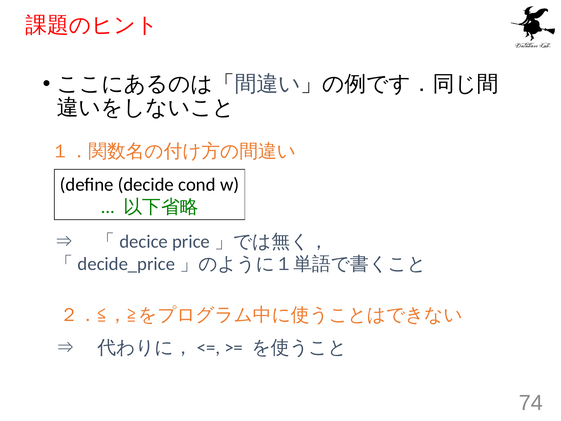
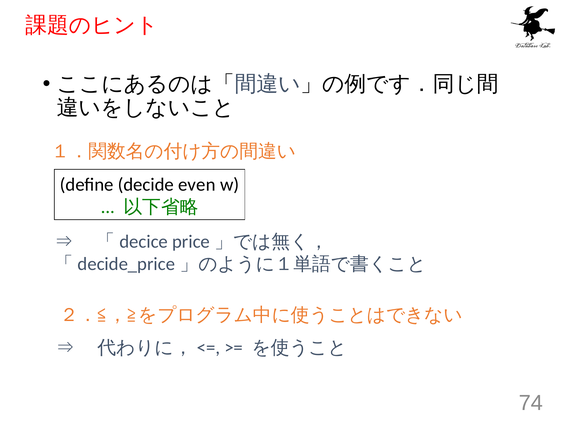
cond: cond -> even (197, 184)
